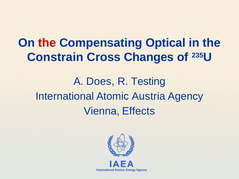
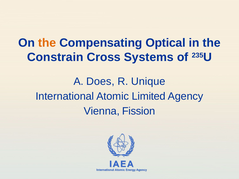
the colour: red -> orange (47, 43)
Changes: Changes -> Systems (149, 57)
Testing: Testing -> Unique (148, 82)
Austria: Austria -> Limited (149, 96)
Effects: Effects -> Fission (139, 111)
